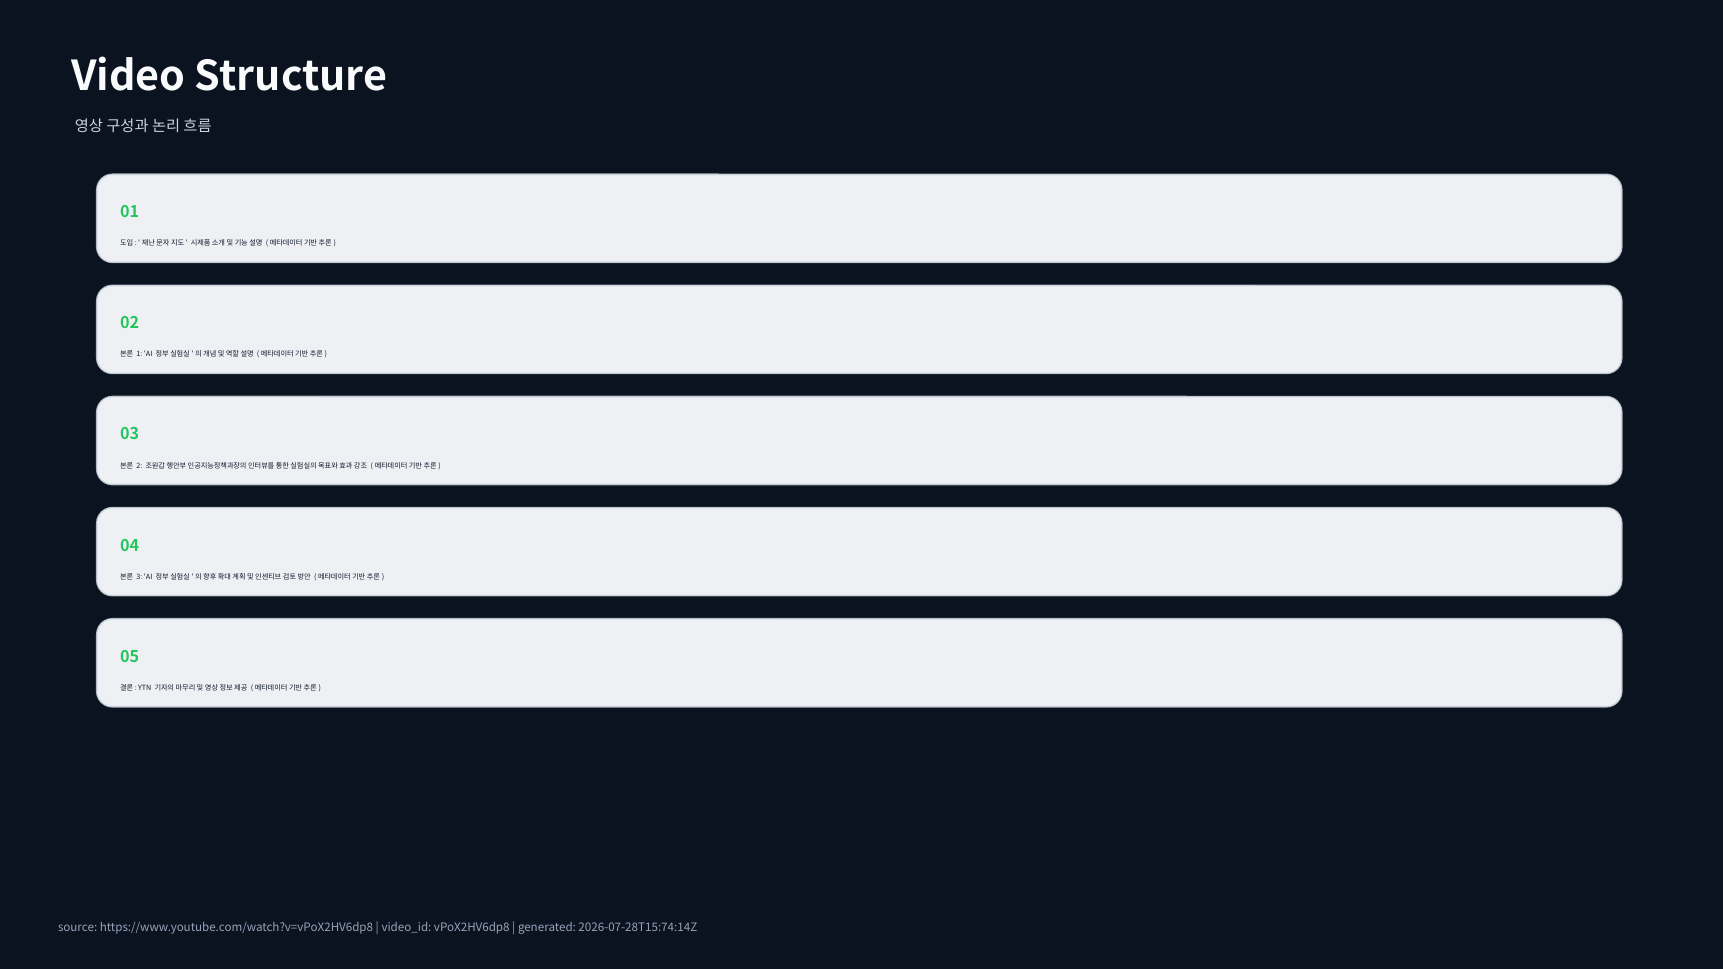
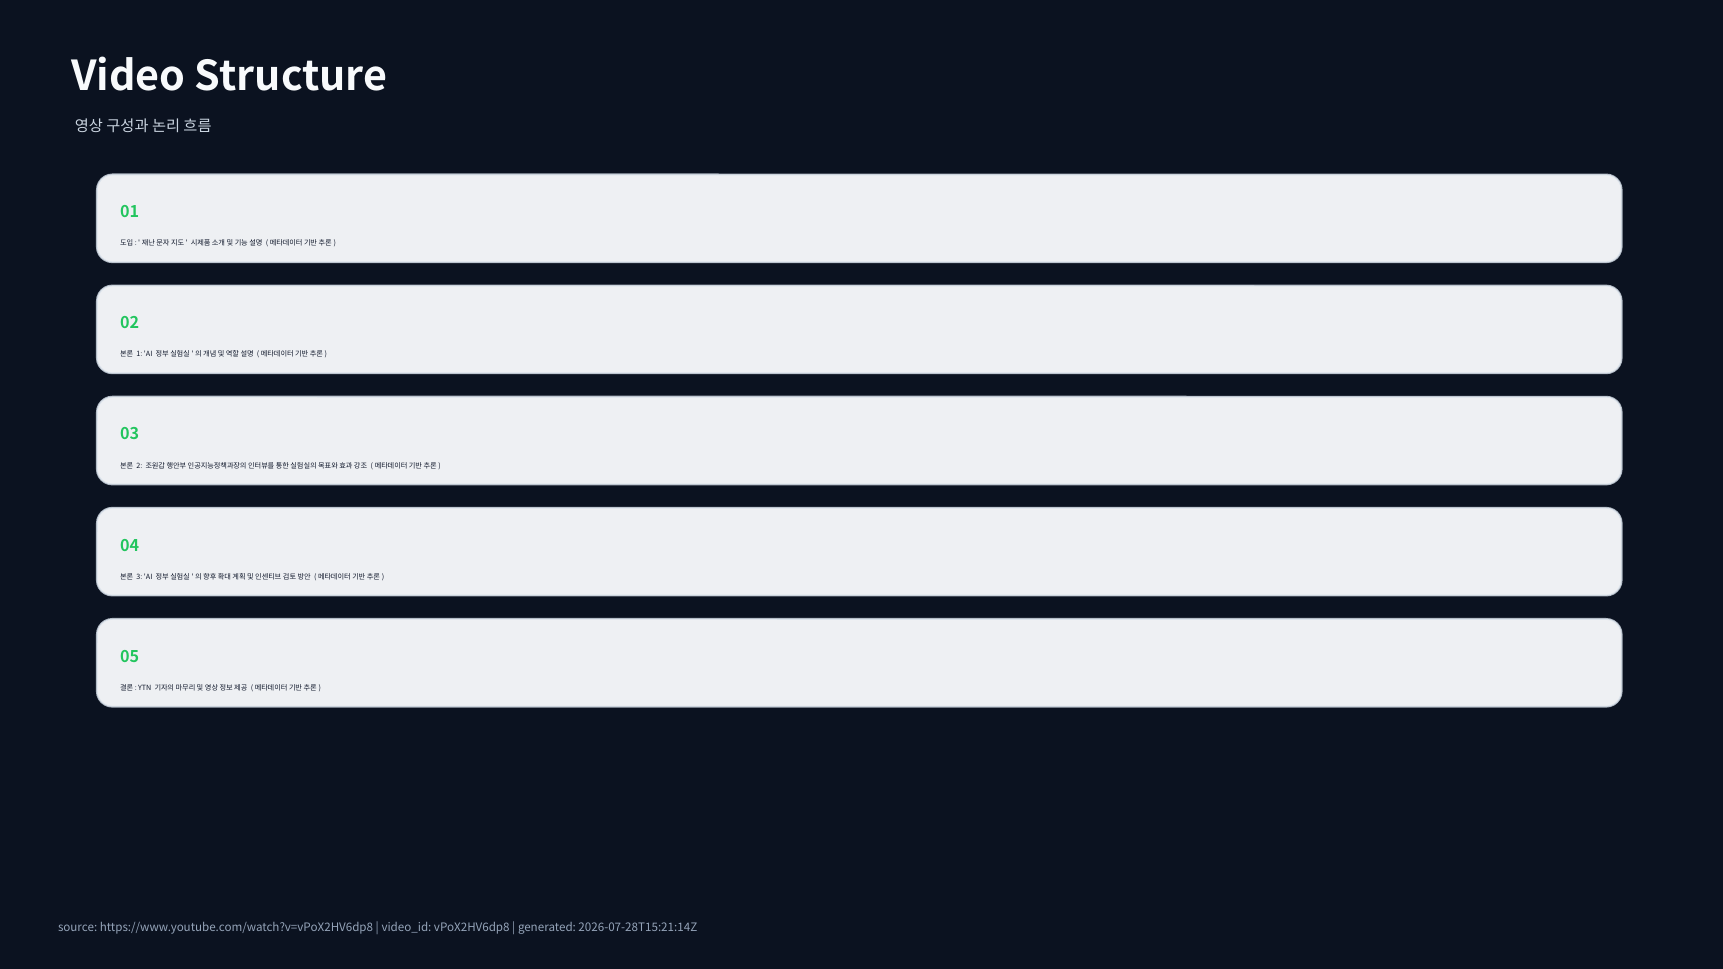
2026-07-28T15:74:14Z: 2026-07-28T15:74:14Z -> 2026-07-28T15:21:14Z (638, 928)
